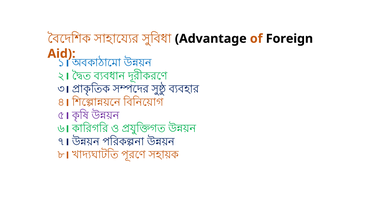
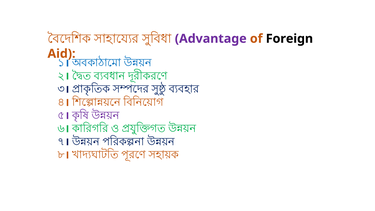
Advantage colour: black -> purple (211, 39)
